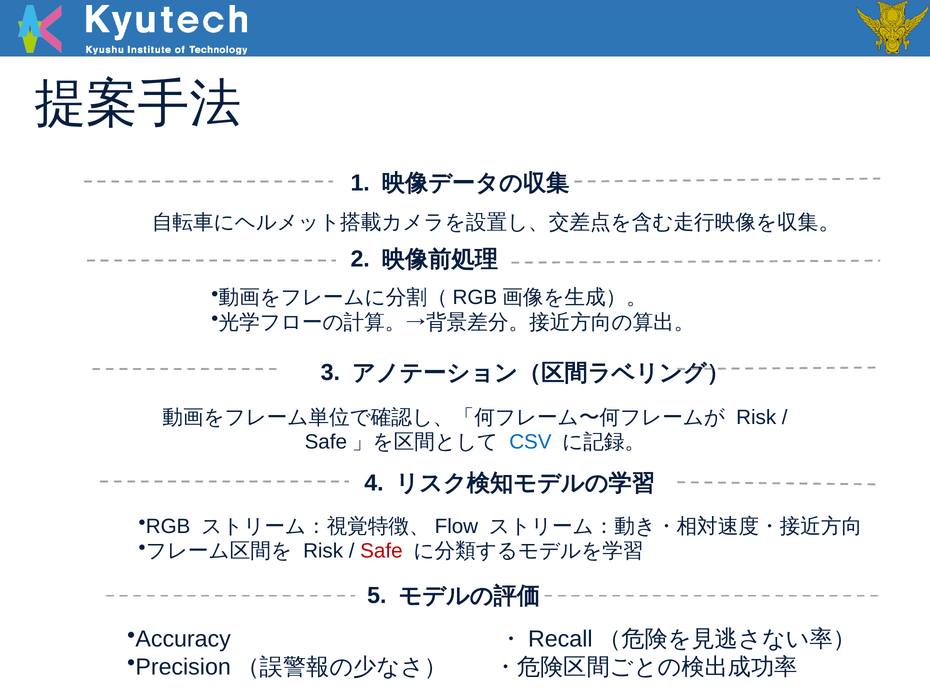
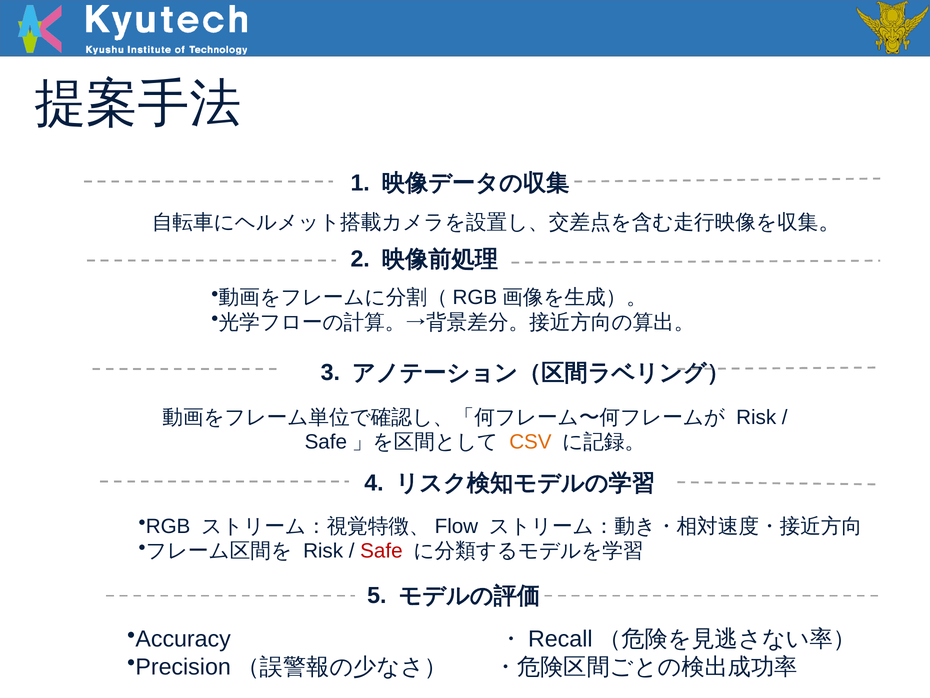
CSV colour: blue -> orange (530, 442)
